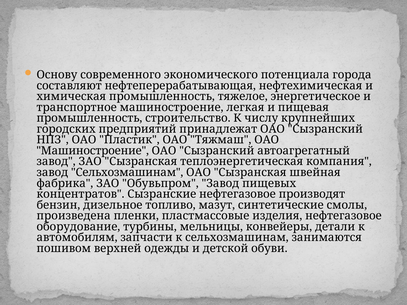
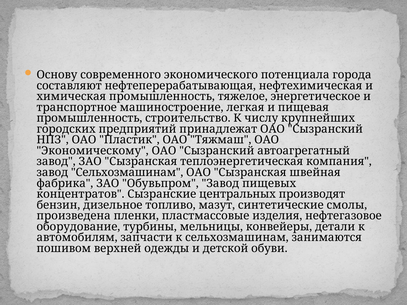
Машиностроение: Машиностроение -> Экономическому (93, 151)
Сызранские нефтегазовое: нефтегазовое -> центральных (237, 194)
